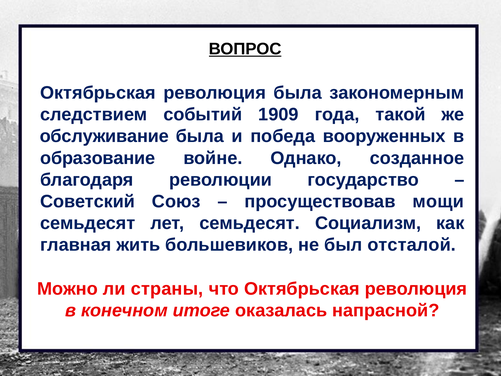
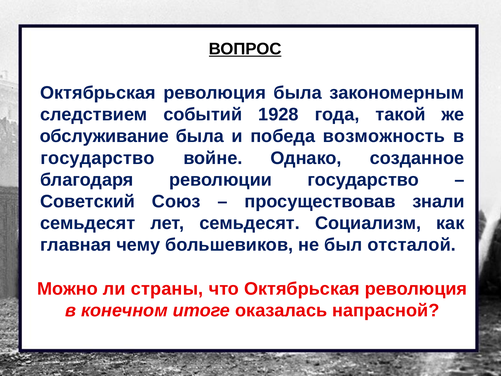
1909: 1909 -> 1928 (278, 115)
вооруженных: вооруженных -> возможность (384, 136)
образование: образование -> государство (98, 158)
мощи: мощи -> знали (438, 201)
жить: жить -> чему (138, 245)
